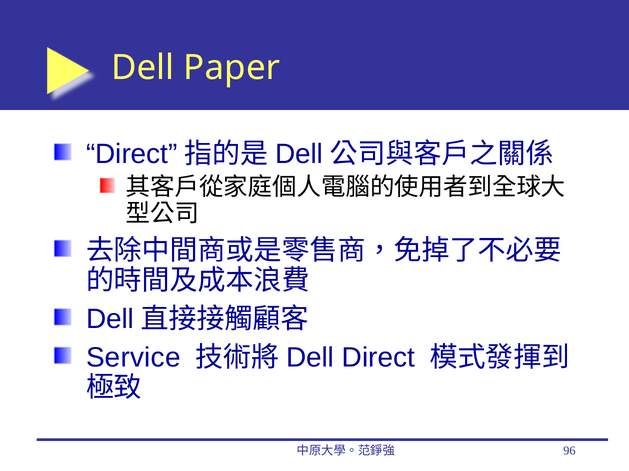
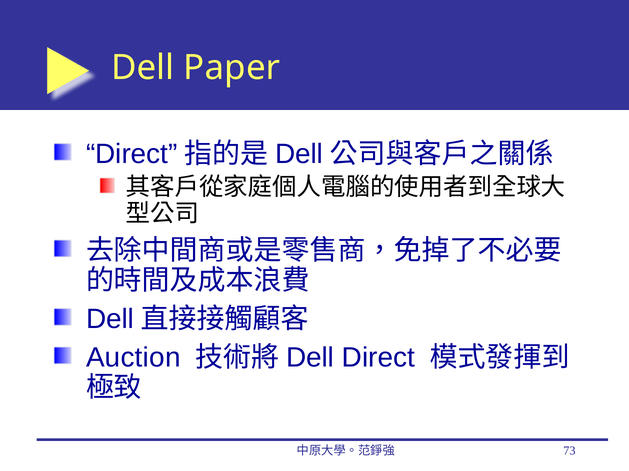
Service: Service -> Auction (133, 358)
96: 96 -> 73 (569, 452)
